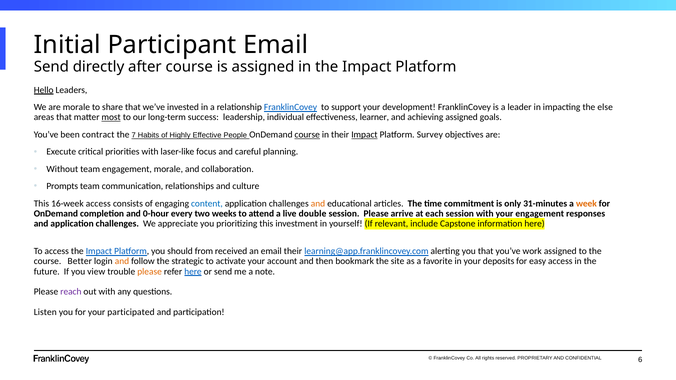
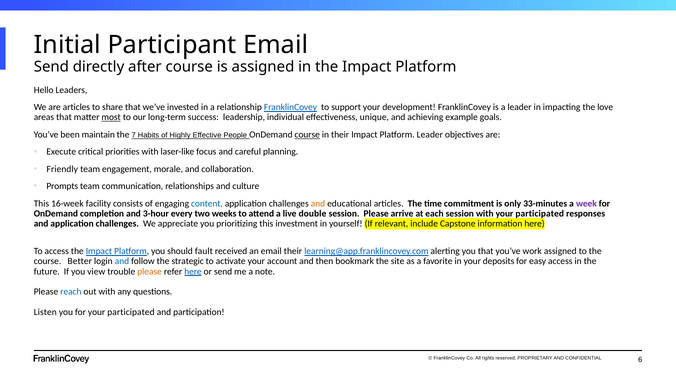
Hello underline: present -> none (44, 90)
are morale: morale -> articles (76, 107)
else: else -> love (605, 107)
learner: learner -> unique (374, 117)
achieving assigned: assigned -> example (462, 117)
contract: contract -> maintain (98, 135)
Impact underline: present -> none (364, 135)
Platform Survey: Survey -> Leader (430, 135)
Without: Without -> Friendly (62, 169)
16-week access: access -> facility (98, 204)
31-minutes: 31-minutes -> 33-minutes (545, 204)
week colour: orange -> purple (586, 204)
0-hour: 0-hour -> 3-hour (156, 214)
engagement: engagement -> participated (540, 214)
from: from -> fault (204, 251)
and colour: orange -> blue (122, 261)
reach colour: purple -> blue (71, 292)
